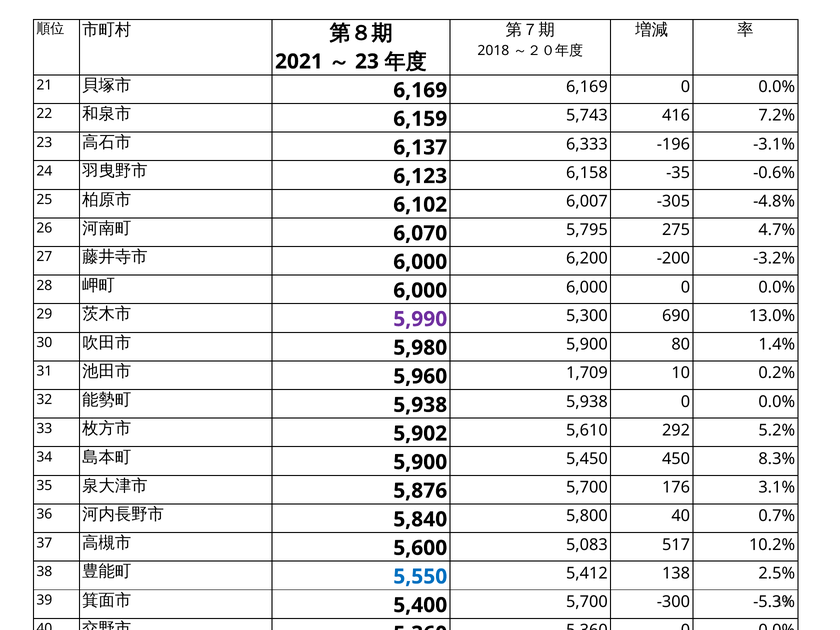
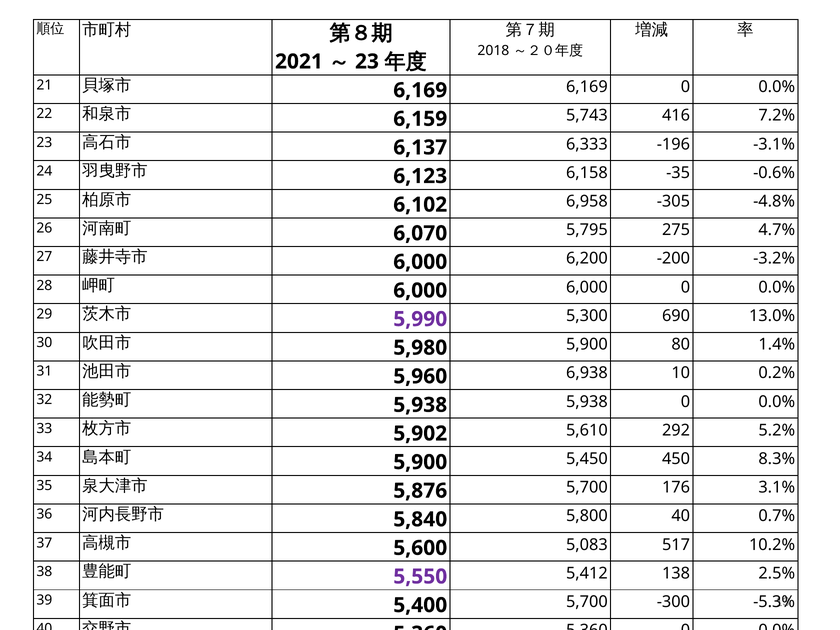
6,007: 6,007 -> 6,958 (587, 201)
1,709: 1,709 -> 6,938 (587, 373)
5,550 colour: blue -> purple (420, 577)
